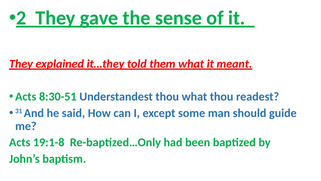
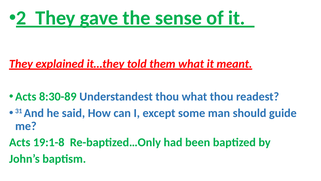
8:30-51: 8:30-51 -> 8:30-89 (58, 96)
